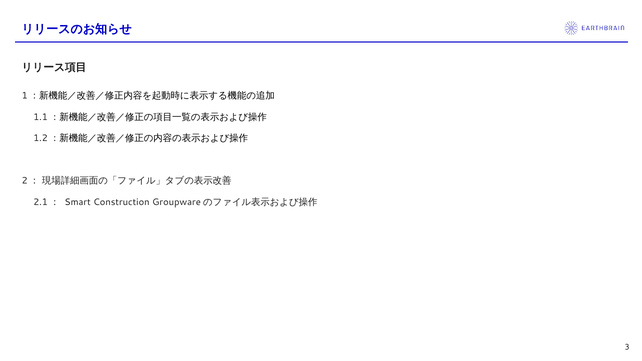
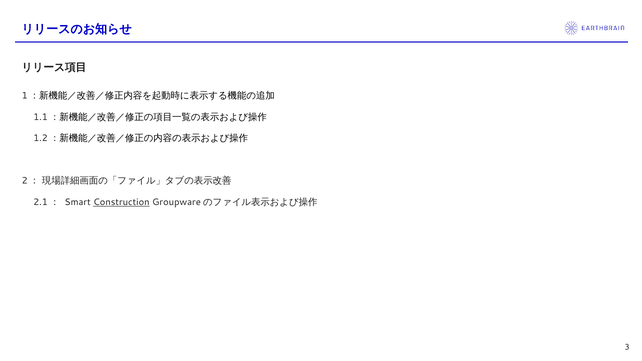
Construction underline: none -> present (121, 202)
